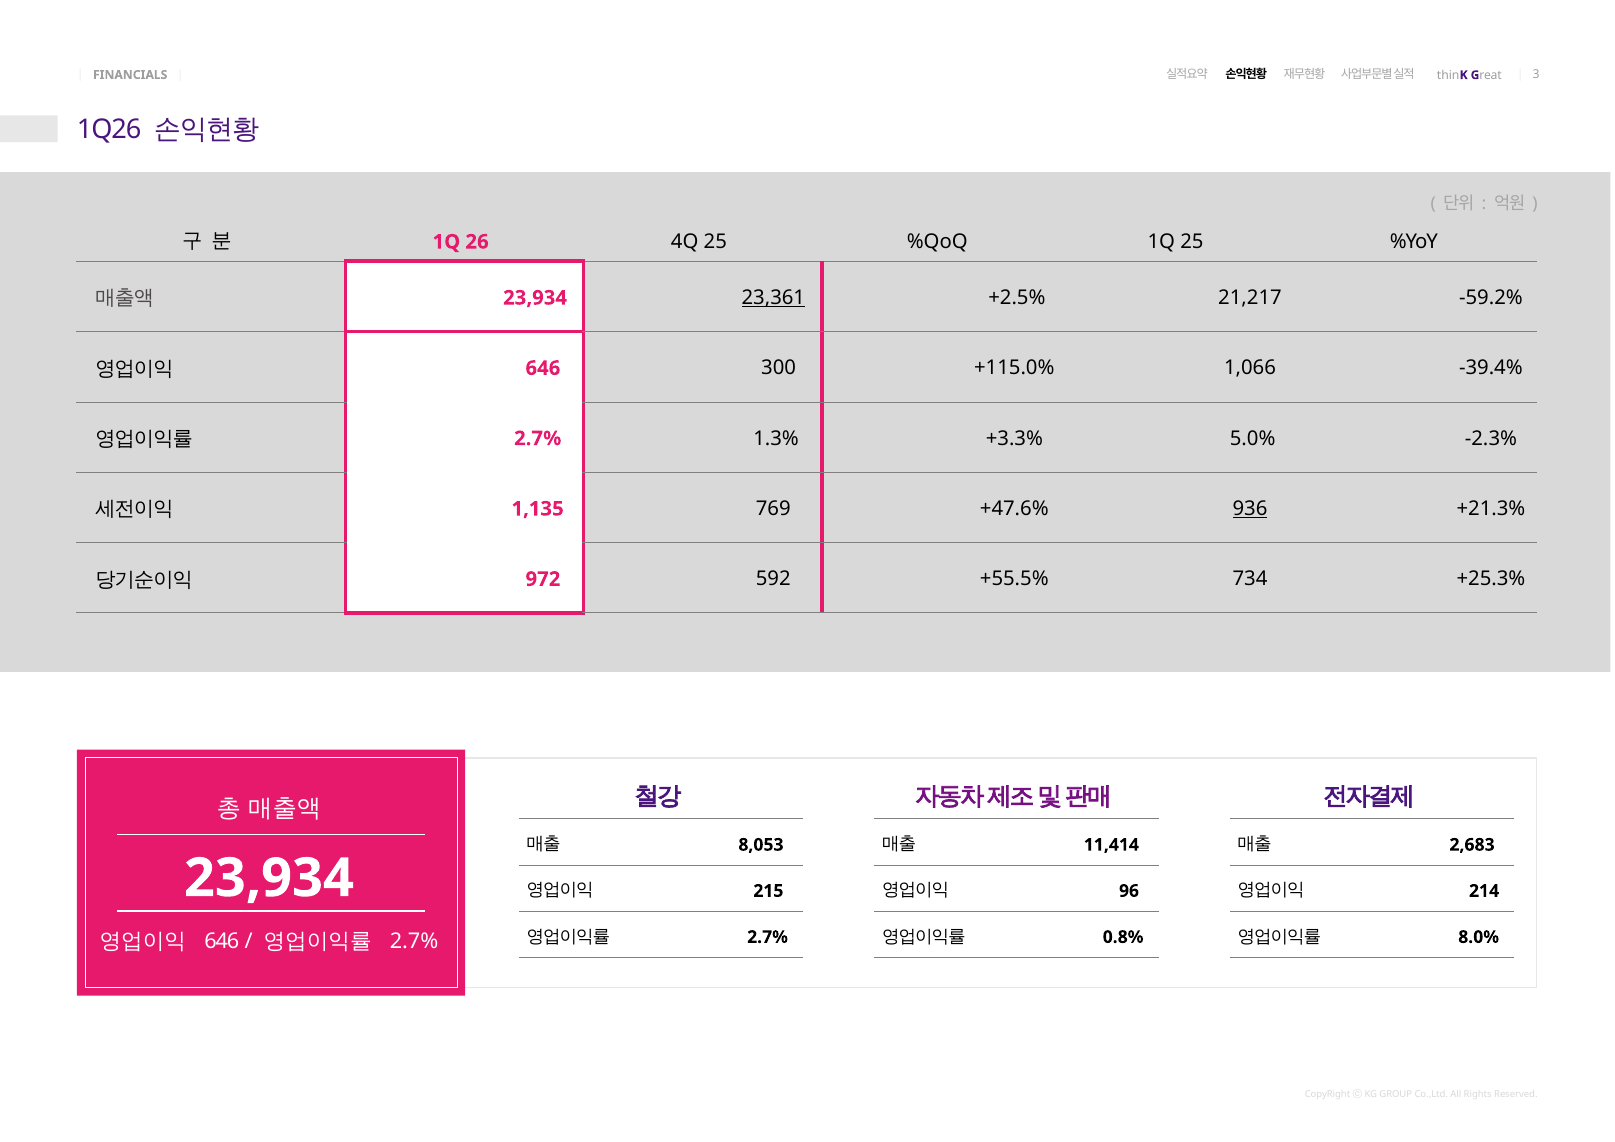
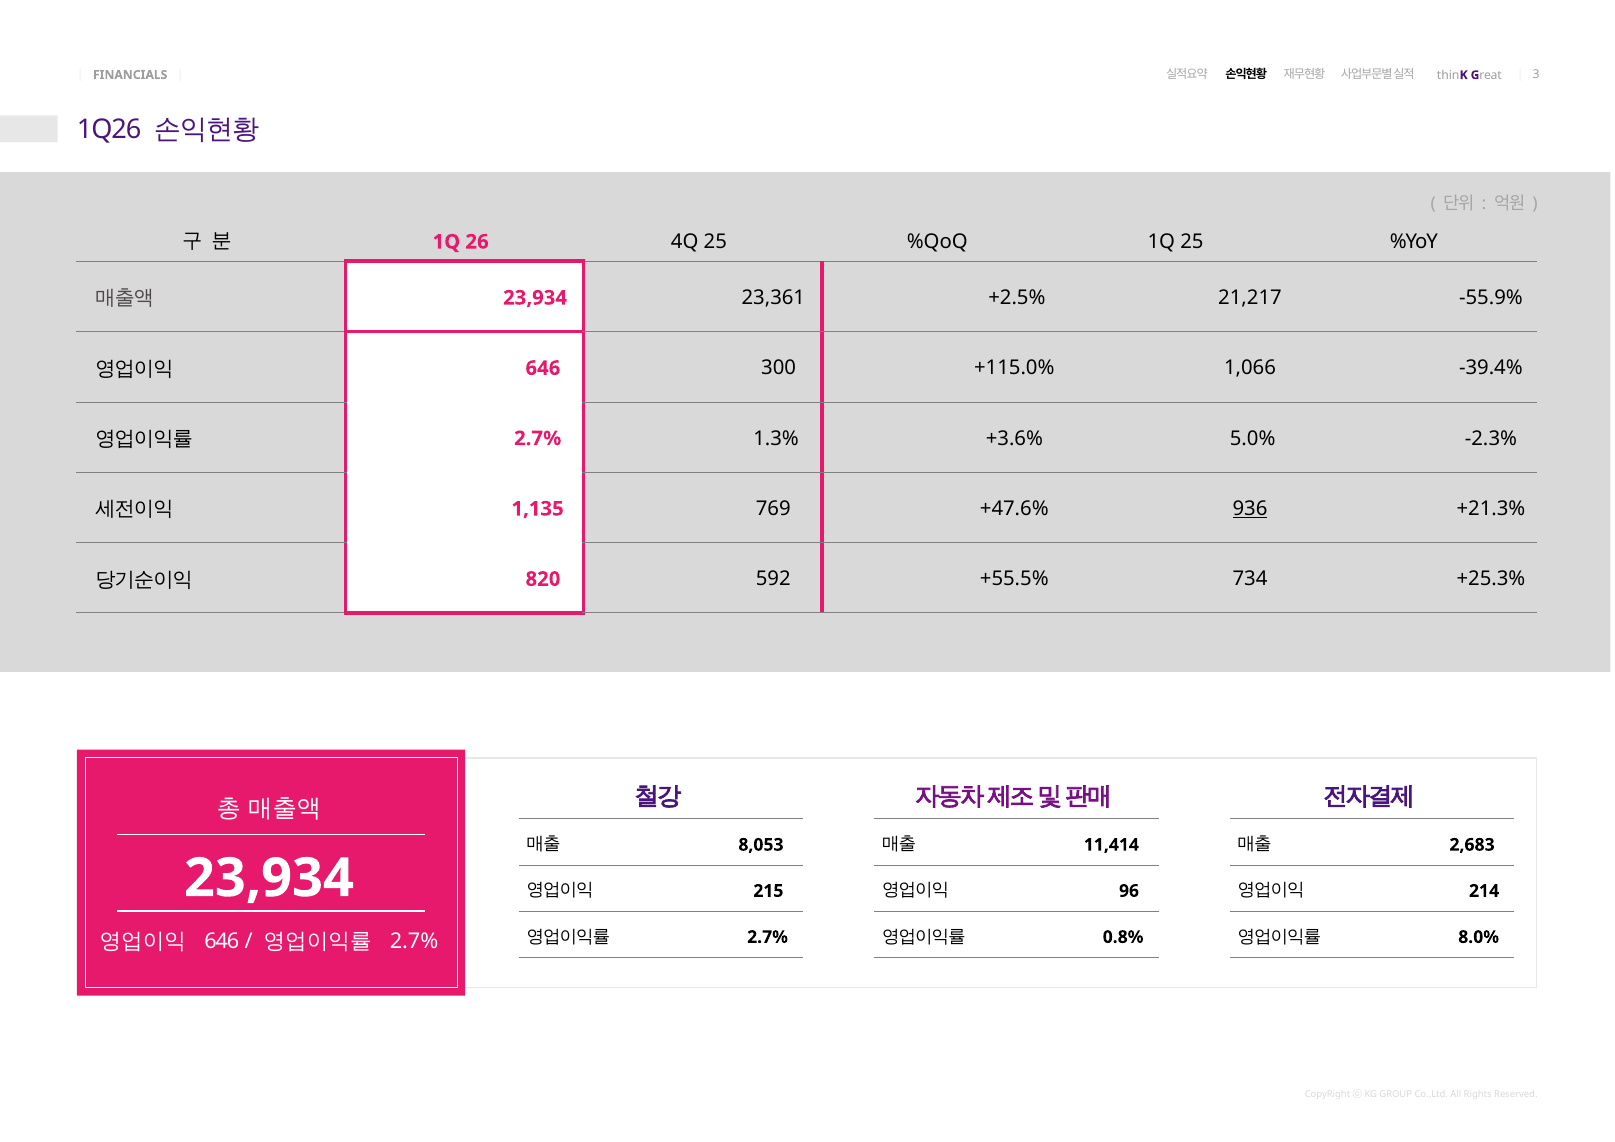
23,361 underline: present -> none (773, 298)
-59.2%: -59.2% -> -55.9% (1491, 298)
+3.3%: +3.3% -> +3.6% (1014, 438)
972: 972 -> 820 (543, 579)
